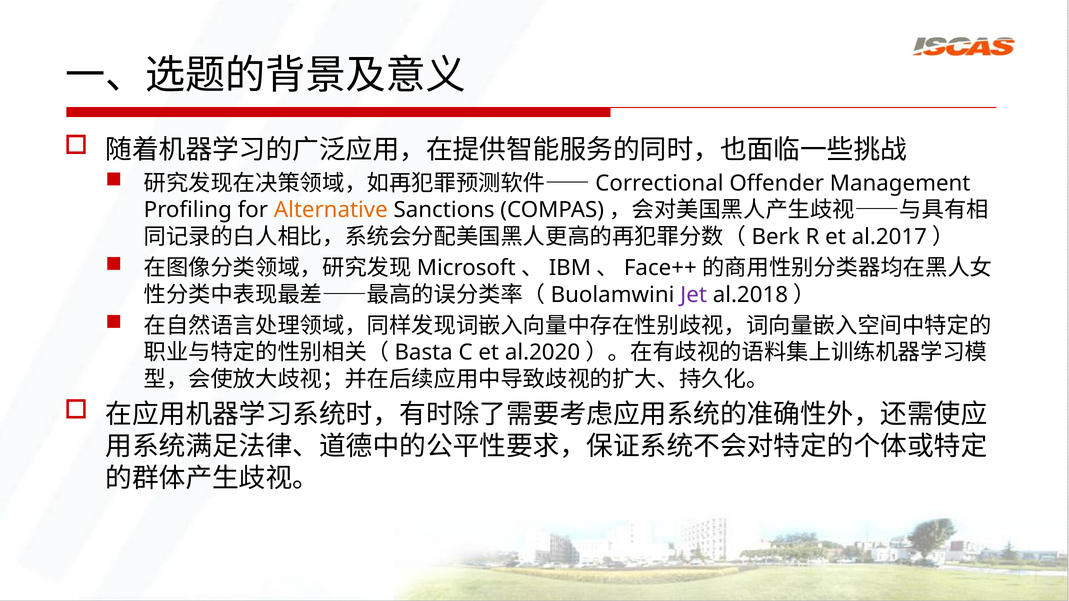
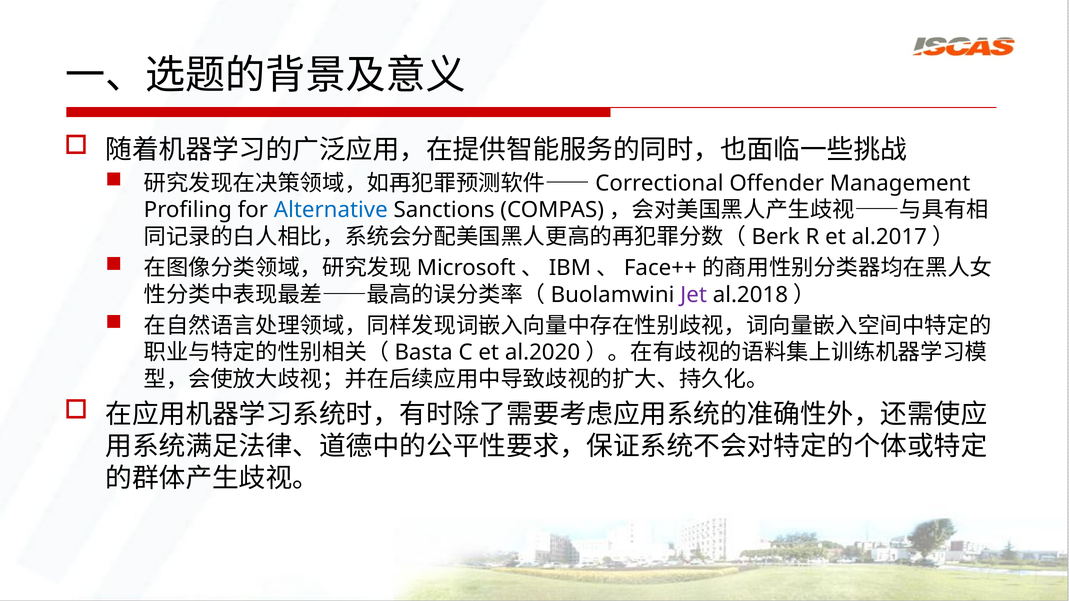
Alternative colour: orange -> blue (331, 210)
